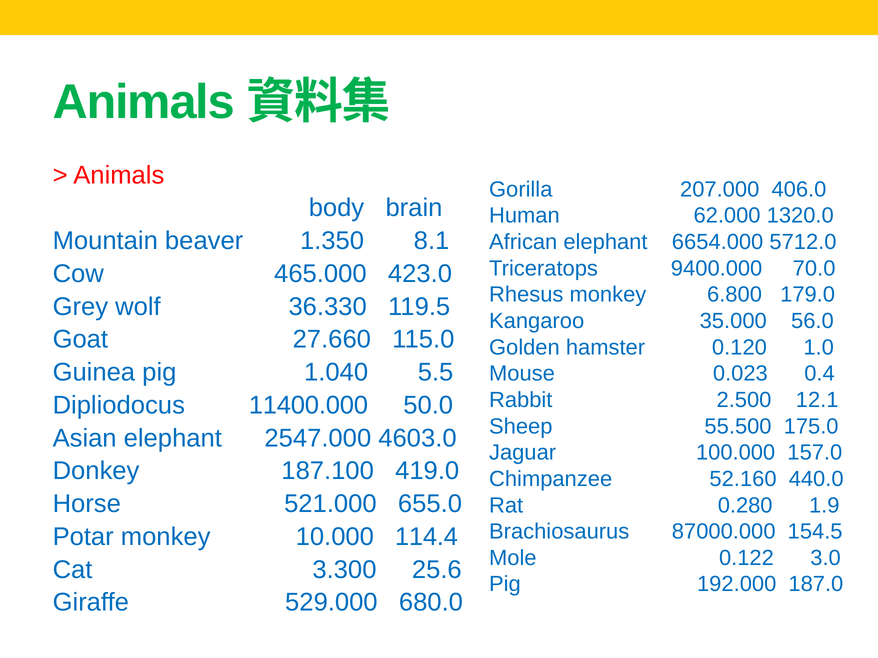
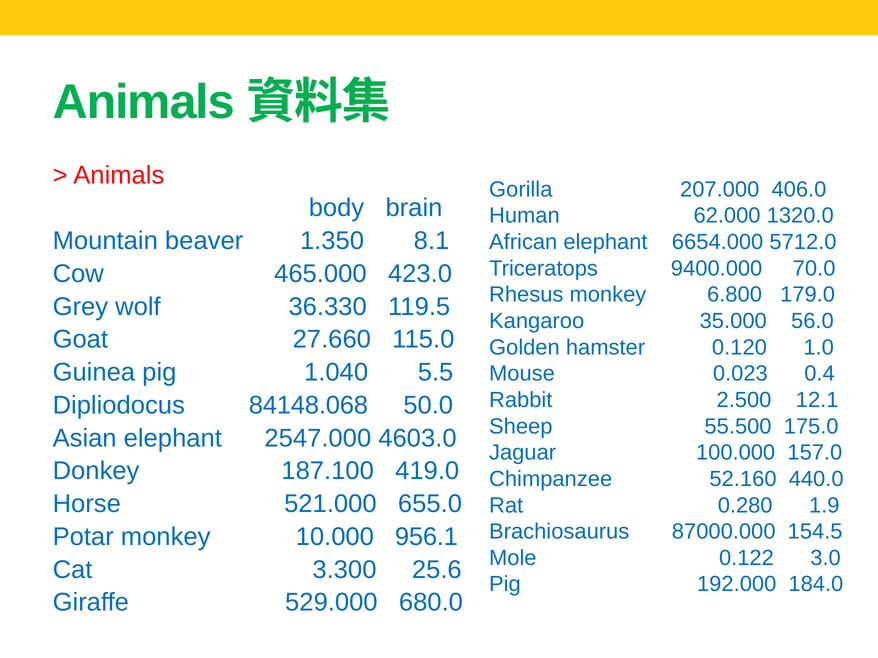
11400.000: 11400.000 -> 84148.068 (308, 406)
114.4: 114.4 -> 956.1 (426, 537)
187.0: 187.0 -> 184.0 (816, 585)
